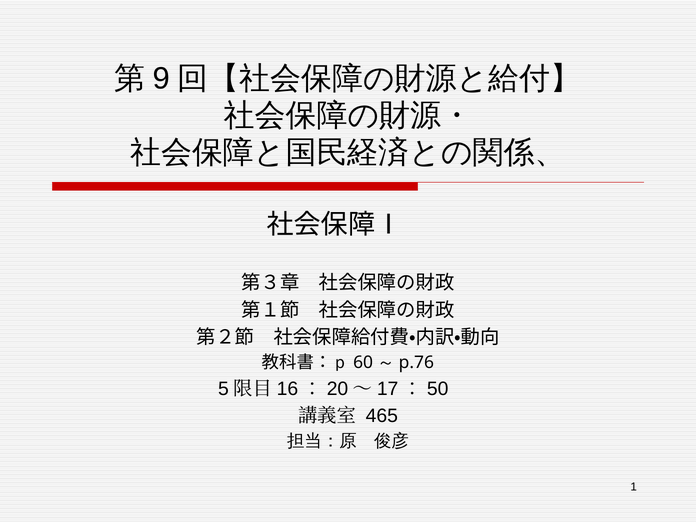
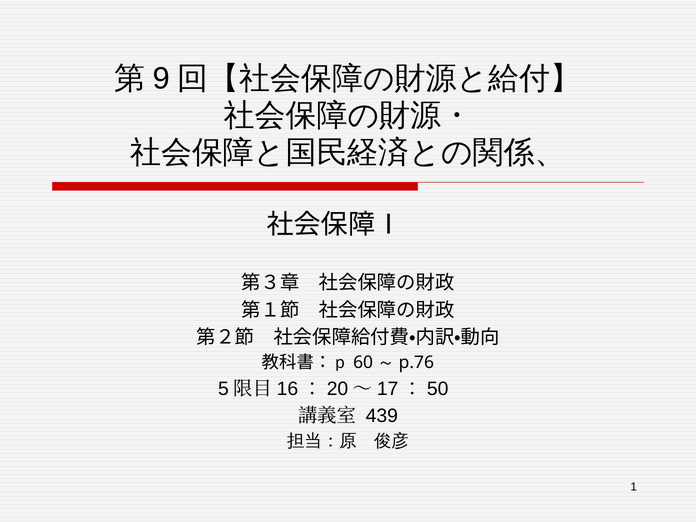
465: 465 -> 439 (382, 416)
